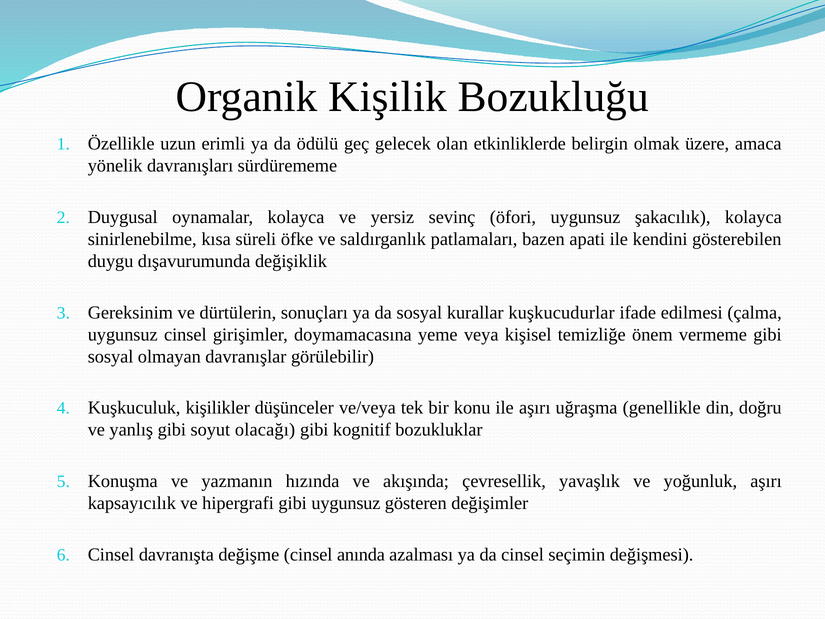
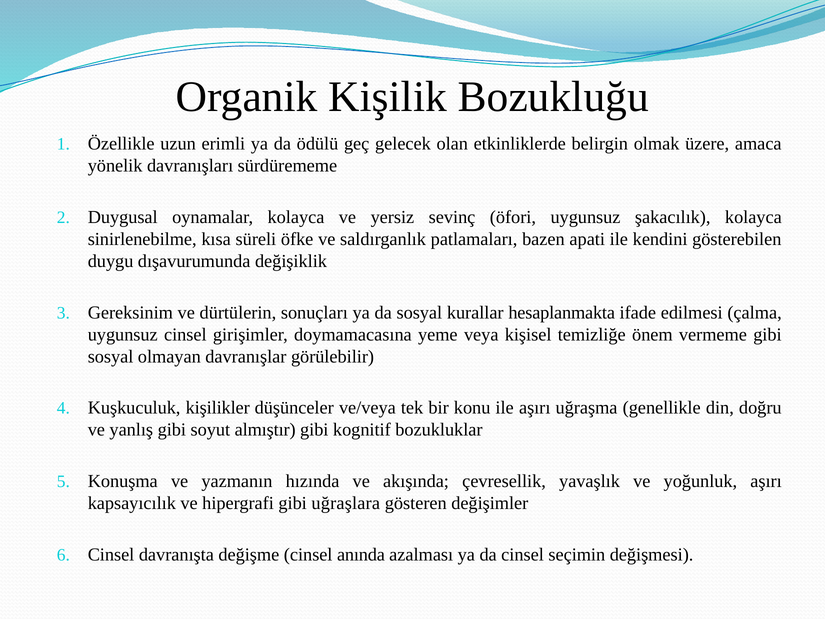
kuşkucudurlar: kuşkucudurlar -> hesaplanmakta (562, 312)
olacağı: olacağı -> almıştır (265, 430)
gibi uygunsuz: uygunsuz -> uğraşlara (346, 503)
